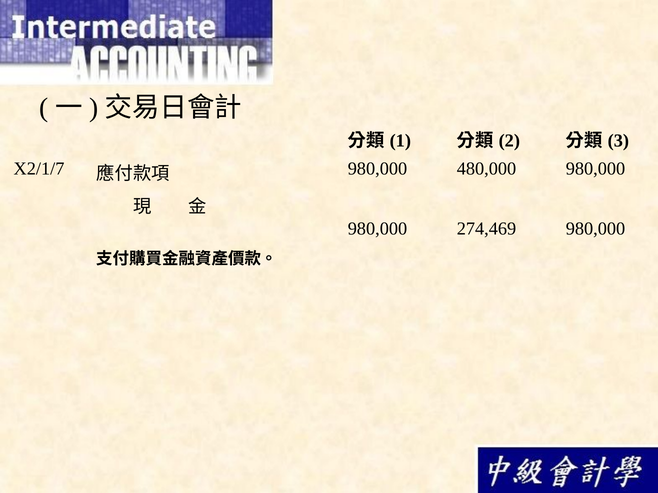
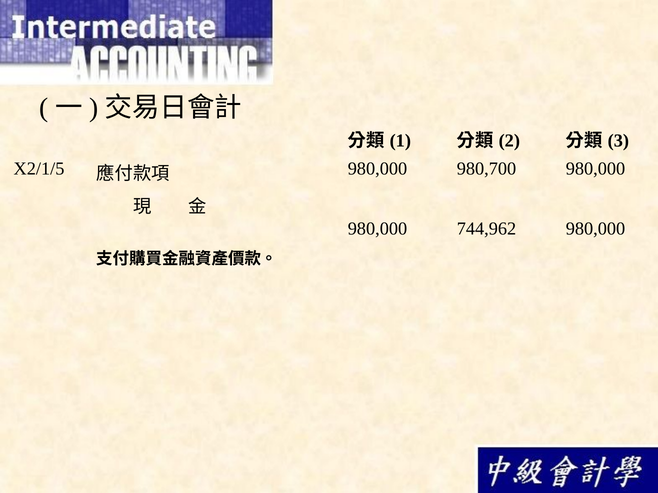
X2/1/7: X2/1/7 -> X2/1/5 (39, 169)
480,000: 480,000 -> 980,700 (487, 169)
274,469: 274,469 -> 744,962 (487, 229)
